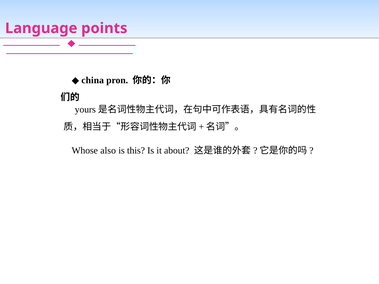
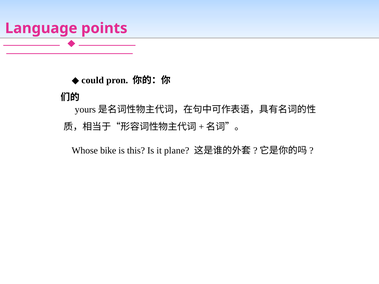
china: china -> could (93, 80)
also: also -> bike (108, 151)
about: about -> plane (177, 151)
